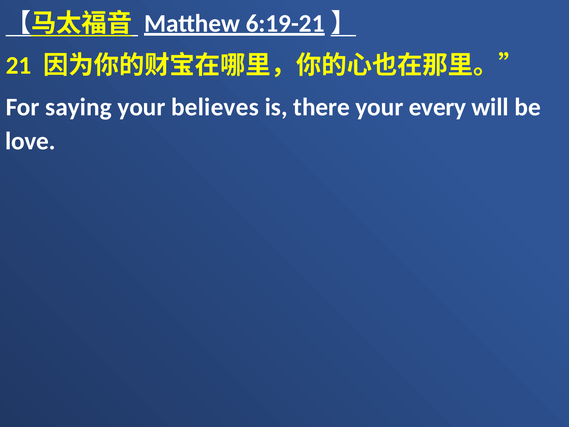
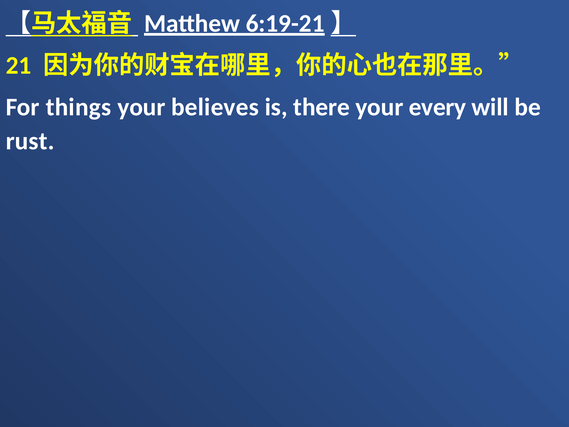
saying: saying -> things (78, 107)
love: love -> rust (30, 141)
